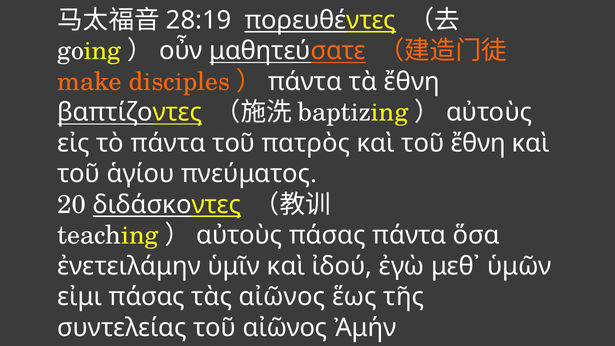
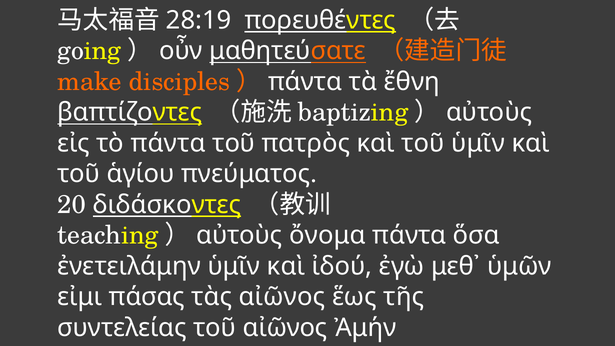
τοῦ ἔθνη: ἔθνη -> ὑμῖν (478, 143)
πάσας: πάσας -> ὄνομα (327, 235)
